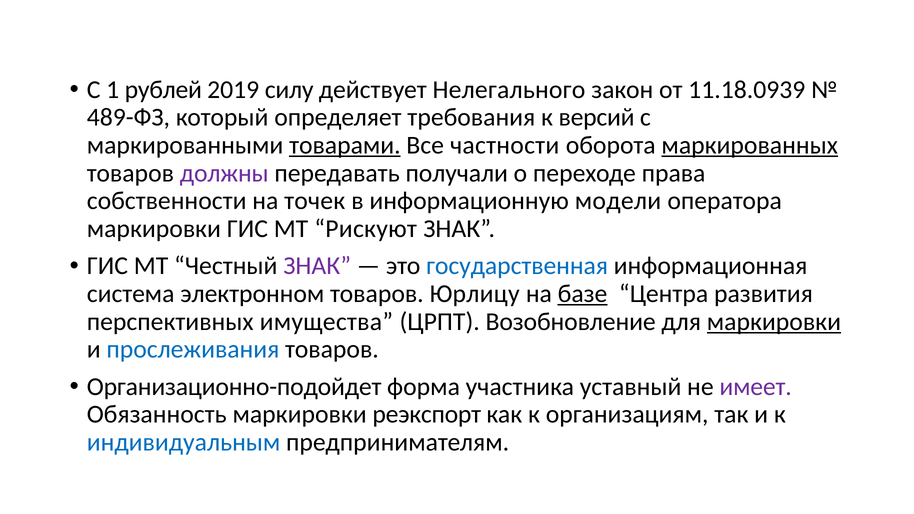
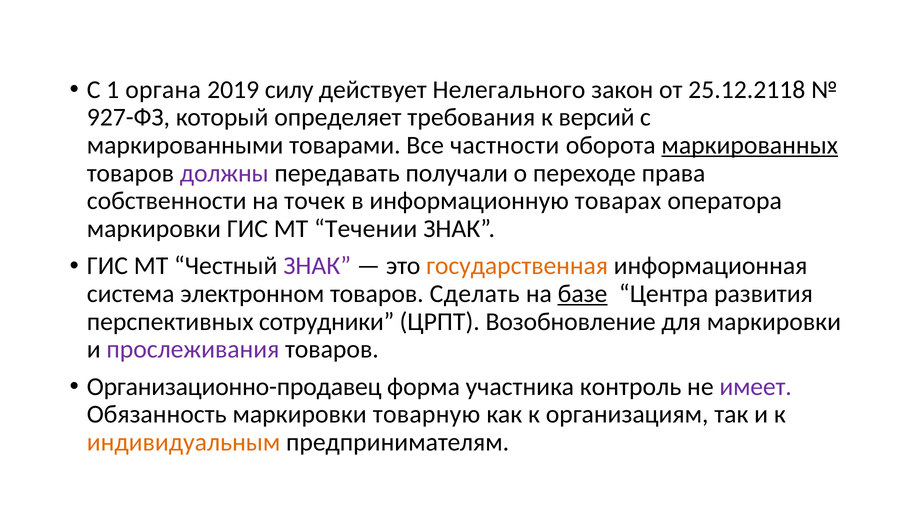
рублей: рублей -> органа (163, 90)
11.18.0939: 11.18.0939 -> 25.12.2118 (747, 90)
489-ФЗ: 489-ФЗ -> 927-ФЗ (128, 118)
товарами underline: present -> none (345, 145)
модели: модели -> товарах (618, 201)
Рискуют: Рискуют -> Течении (366, 229)
государственная colour: blue -> orange (517, 266)
Юрлицу: Юрлицу -> Сделать (475, 294)
имущества: имущества -> сотрудники (327, 322)
маркировки underline: present -> none (774, 322)
прослеживания colour: blue -> purple (193, 349)
Организационно-подойдет: Организационно-подойдет -> Организационно-продавец (234, 387)
уставный: уставный -> контроль (631, 387)
реэкспорт: реэкспорт -> товарную (426, 415)
индивидуальным colour: blue -> orange (184, 442)
